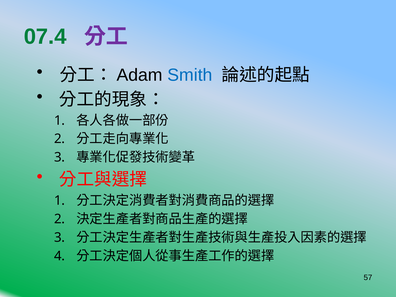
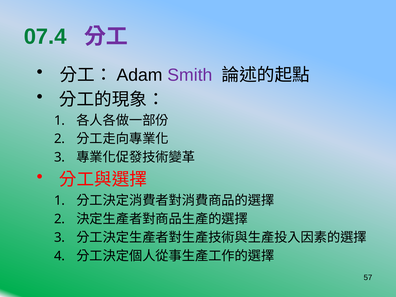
Smith colour: blue -> purple (190, 75)
